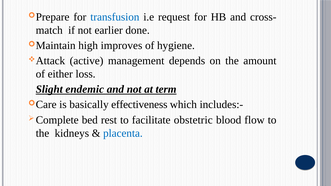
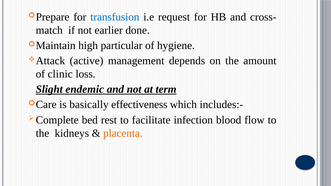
improves: improves -> particular (122, 45)
either: either -> clinic (60, 74)
obstetric: obstetric -> infection (193, 120)
placenta colour: blue -> orange (123, 133)
